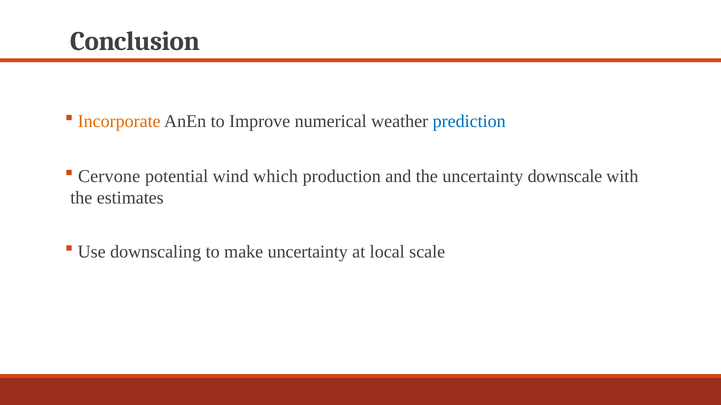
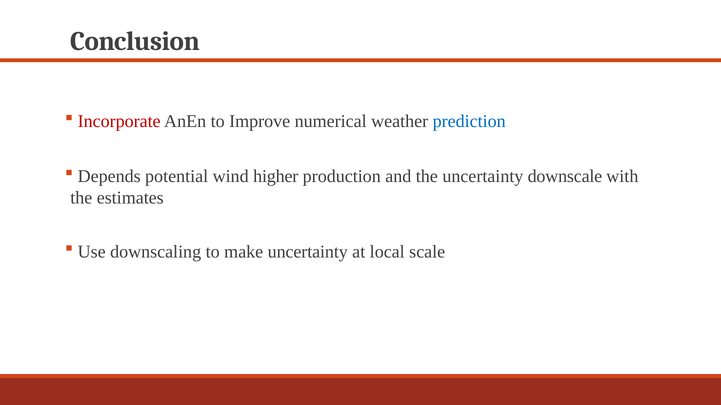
Incorporate colour: orange -> red (119, 121)
Cervone: Cervone -> Depends (109, 177)
which: which -> higher (276, 177)
